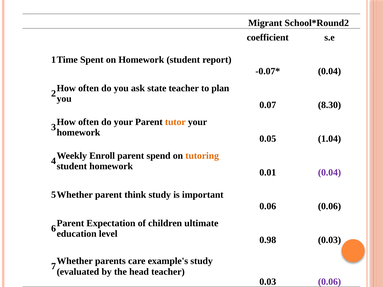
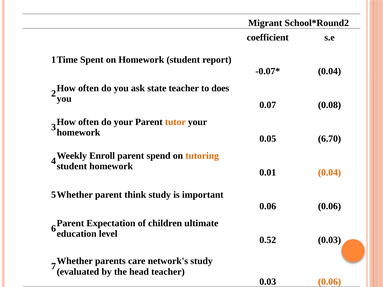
plan: plan -> does (220, 88)
8.30: 8.30 -> 0.08 (329, 105)
1.04: 1.04 -> 6.70 (329, 139)
0.04 colour: purple -> orange (329, 173)
0.98: 0.98 -> 0.52 (268, 240)
example's: example's -> network's (168, 261)
0.06 colour: purple -> orange (329, 282)
